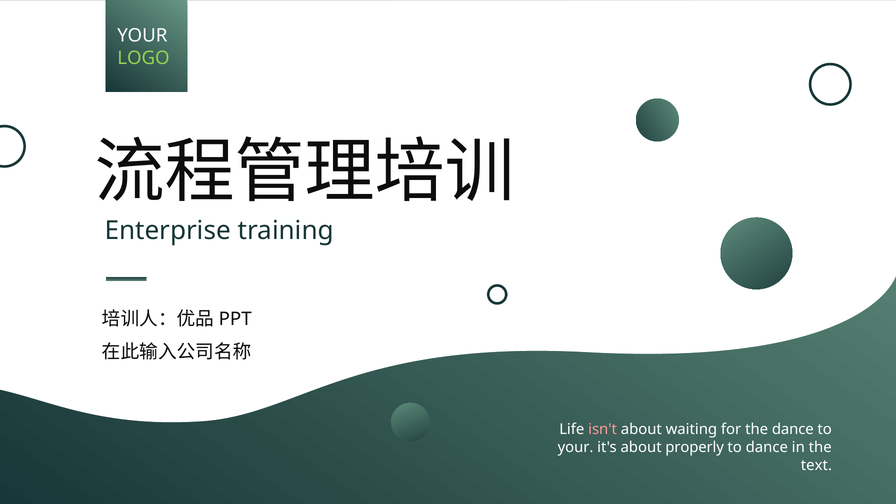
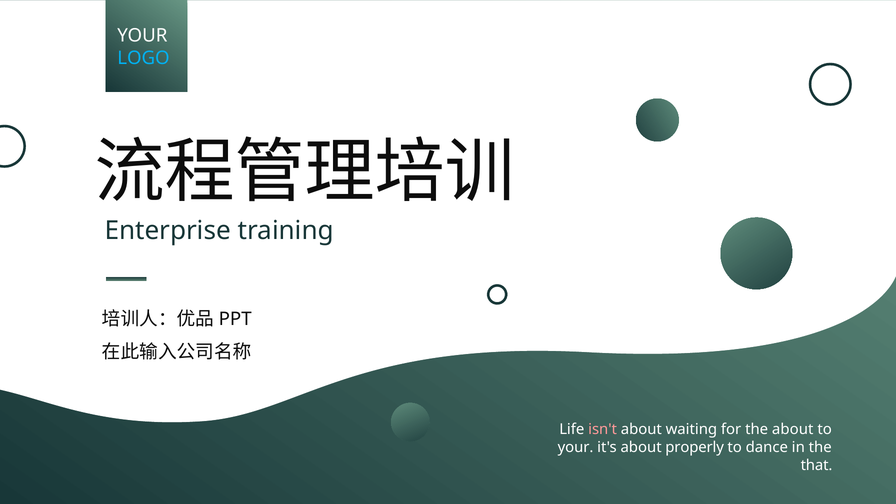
LOGO colour: light green -> light blue (144, 58)
the dance: dance -> about (793, 430)
text: text -> that (817, 465)
